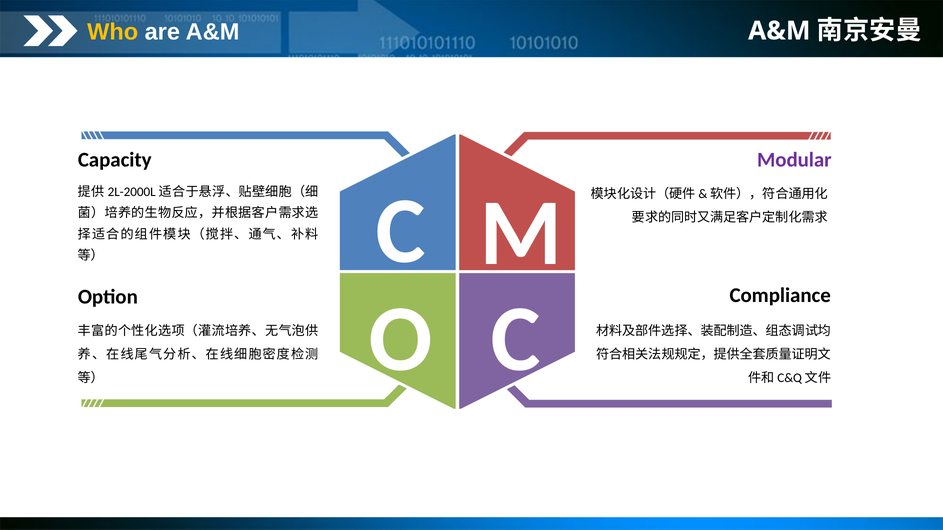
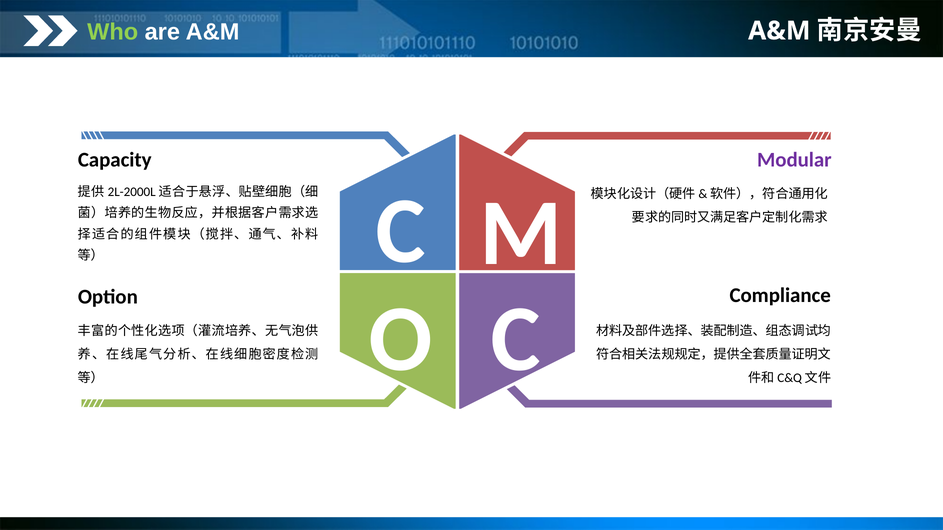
Who colour: yellow -> light green (113, 32)
